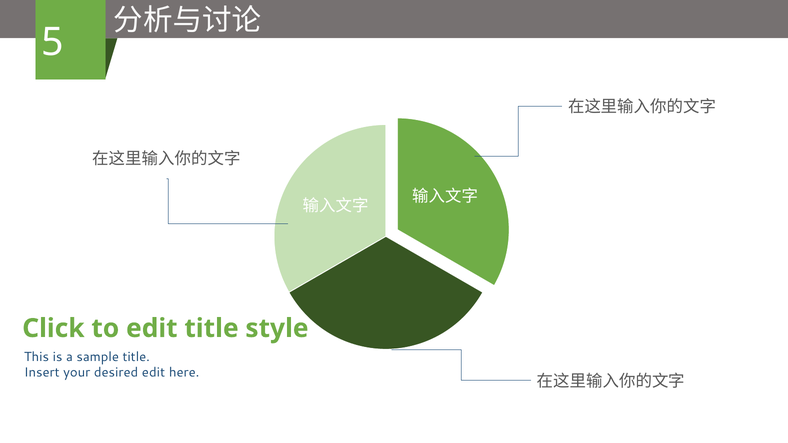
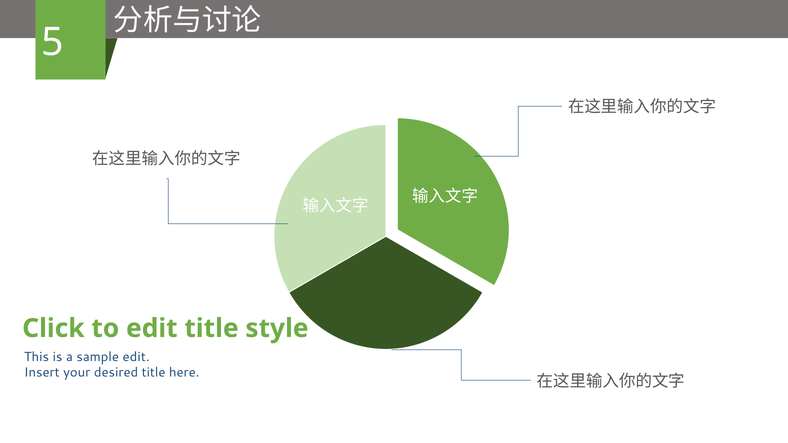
sample title: title -> edit (136, 357)
desired edit: edit -> title (154, 373)
